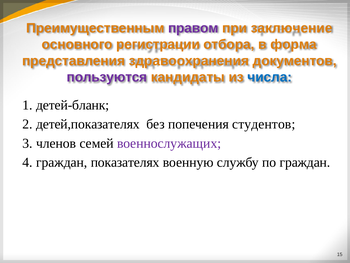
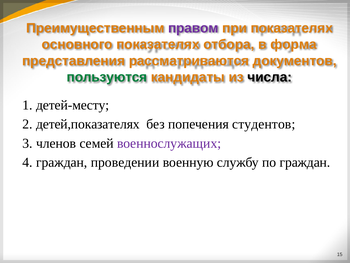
при заключение: заключение -> показателях (292, 28)
основного регистрации: регистрации -> показателях (158, 44)
здравоохранения: здравоохранения -> рассматриваются (189, 61)
пользуются colour: purple -> green (107, 77)
числа colour: blue -> black (270, 77)
детей-бланк: детей-бланк -> детей-месту (73, 105)
показателях: показателях -> проведении (125, 162)
